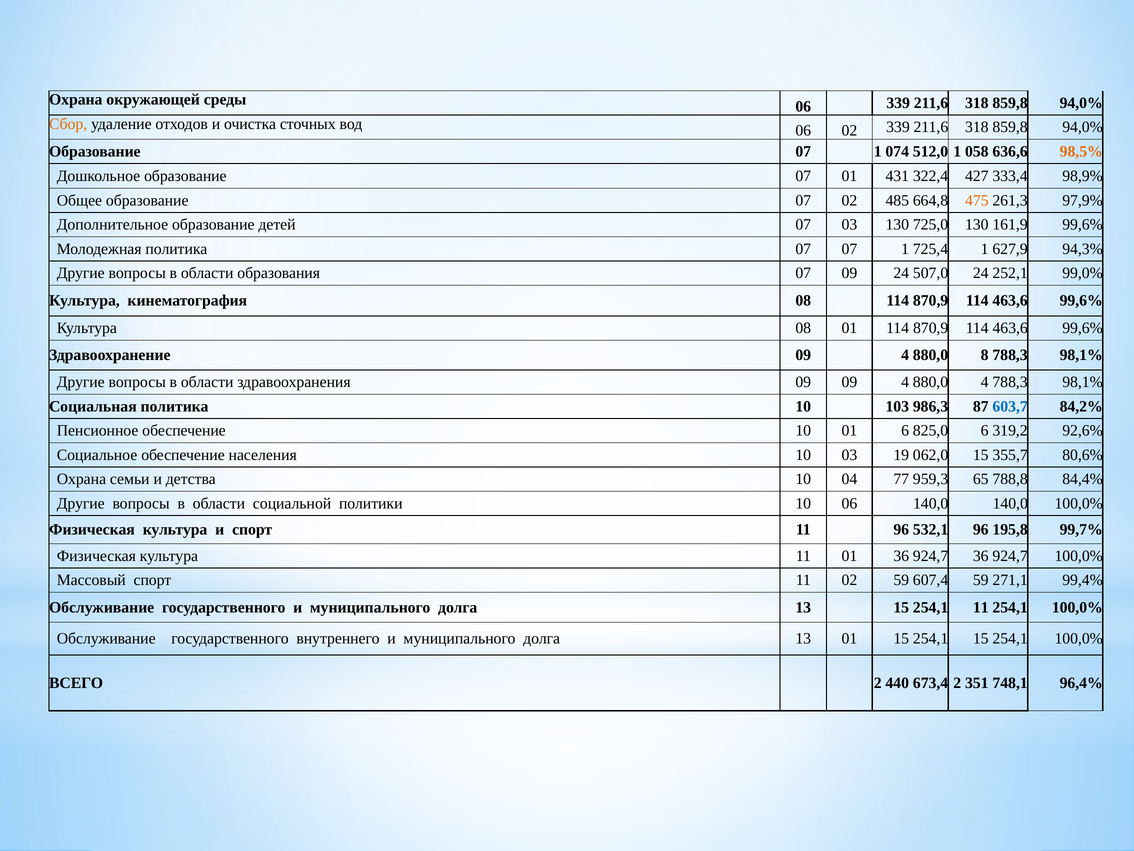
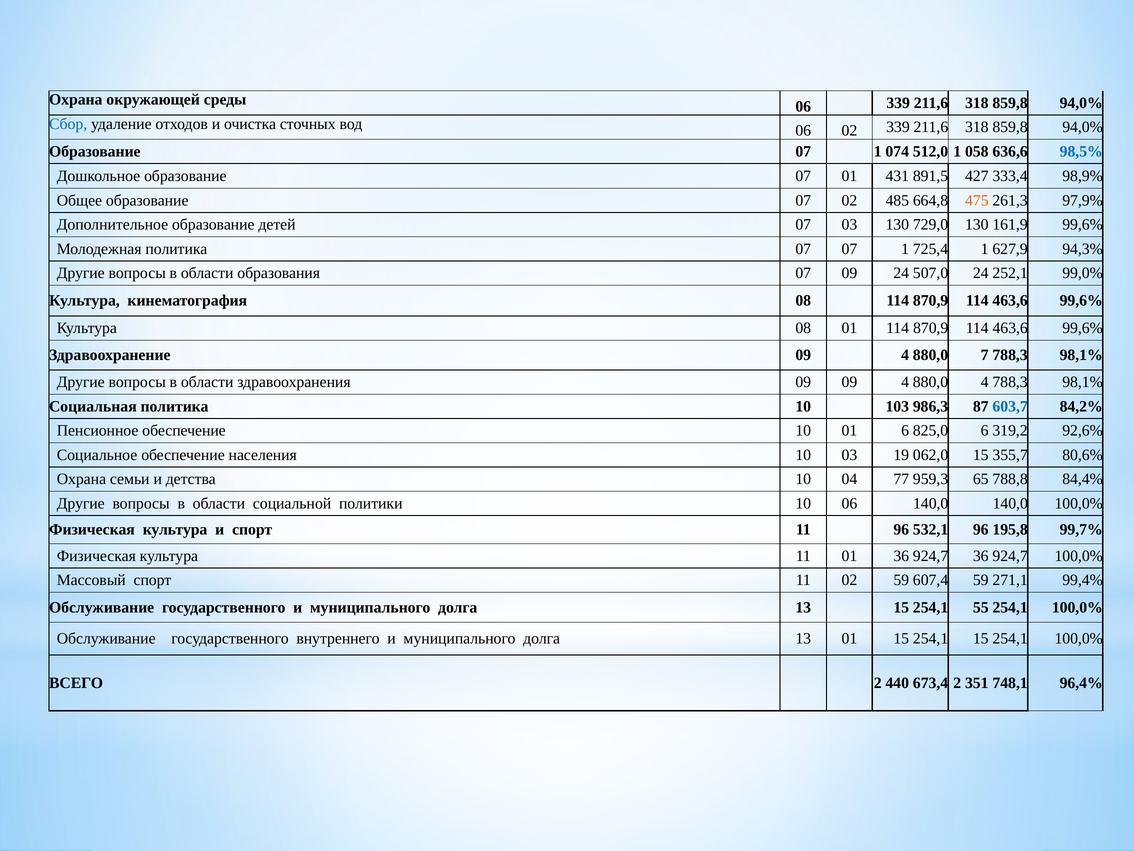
Сбор colour: orange -> blue (68, 124)
98,5% colour: orange -> blue (1081, 151)
322,4: 322,4 -> 891,5 (931, 176)
725,0: 725,0 -> 729,0 (931, 225)
8: 8 -> 7 (985, 355)
254,1 11: 11 -> 55 (981, 607)
